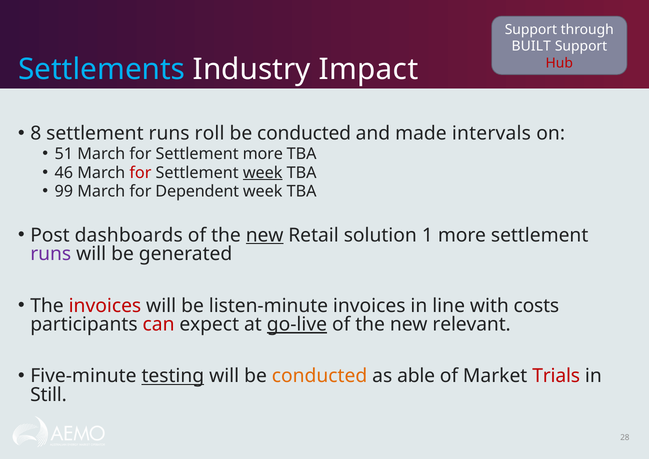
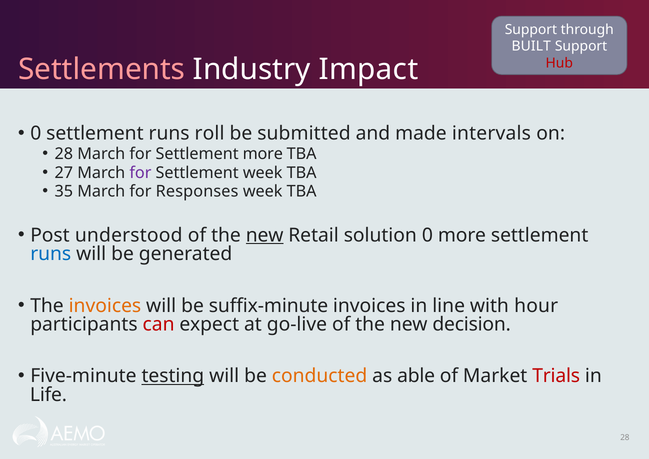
Settlements colour: light blue -> pink (102, 70)
8: 8 -> 0 (36, 134)
conducted: conducted -> submitted (304, 134)
51: 51 -> 28 (64, 154)
46: 46 -> 27 (64, 173)
for colour: red -> purple (140, 173)
week underline: present -> none (263, 173)
99: 99 -> 35 (64, 191)
Dependent: Dependent -> Responses (197, 191)
dashboards: dashboards -> understood (129, 235)
solution 1: 1 -> 0 (427, 235)
runs colour: purple -> blue (51, 254)
invoices colour: red -> orange (105, 306)
listen-minute: listen-minute -> suffix-minute (268, 306)
costs: costs -> hour (536, 306)
go-live underline: present -> none (297, 324)
relevant: relevant -> decision (472, 324)
Still: Still -> Life (48, 395)
